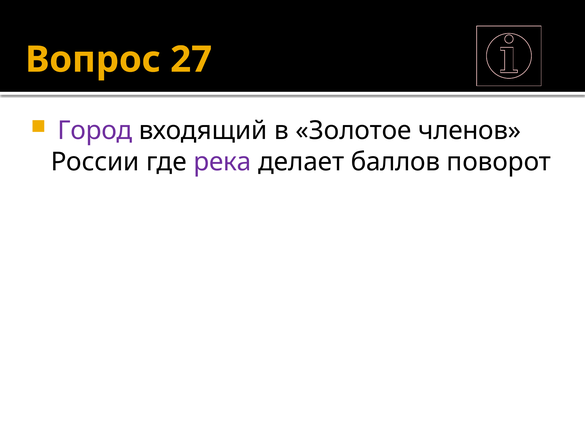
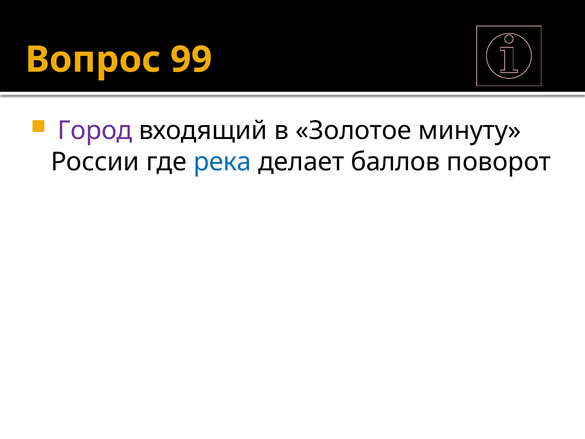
27: 27 -> 99 (191, 60)
членов: членов -> минуту (470, 131)
река colour: purple -> blue (222, 162)
